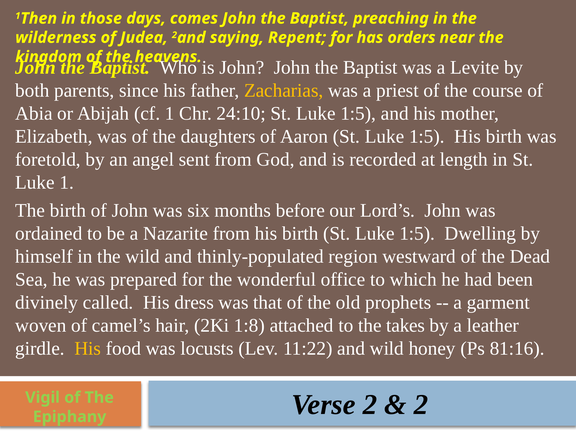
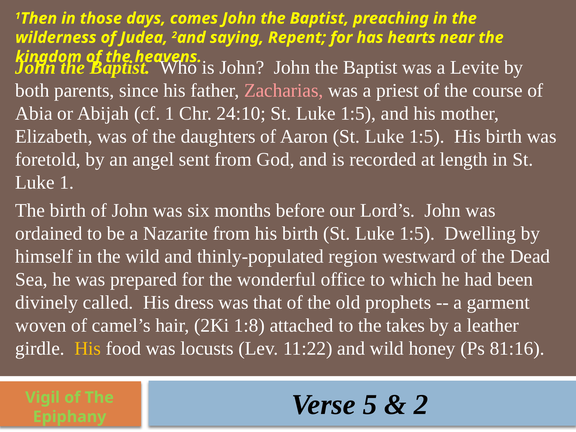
orders: orders -> hearts (411, 38)
Zacharias colour: yellow -> pink (284, 90)
Verse 2: 2 -> 5 (370, 405)
